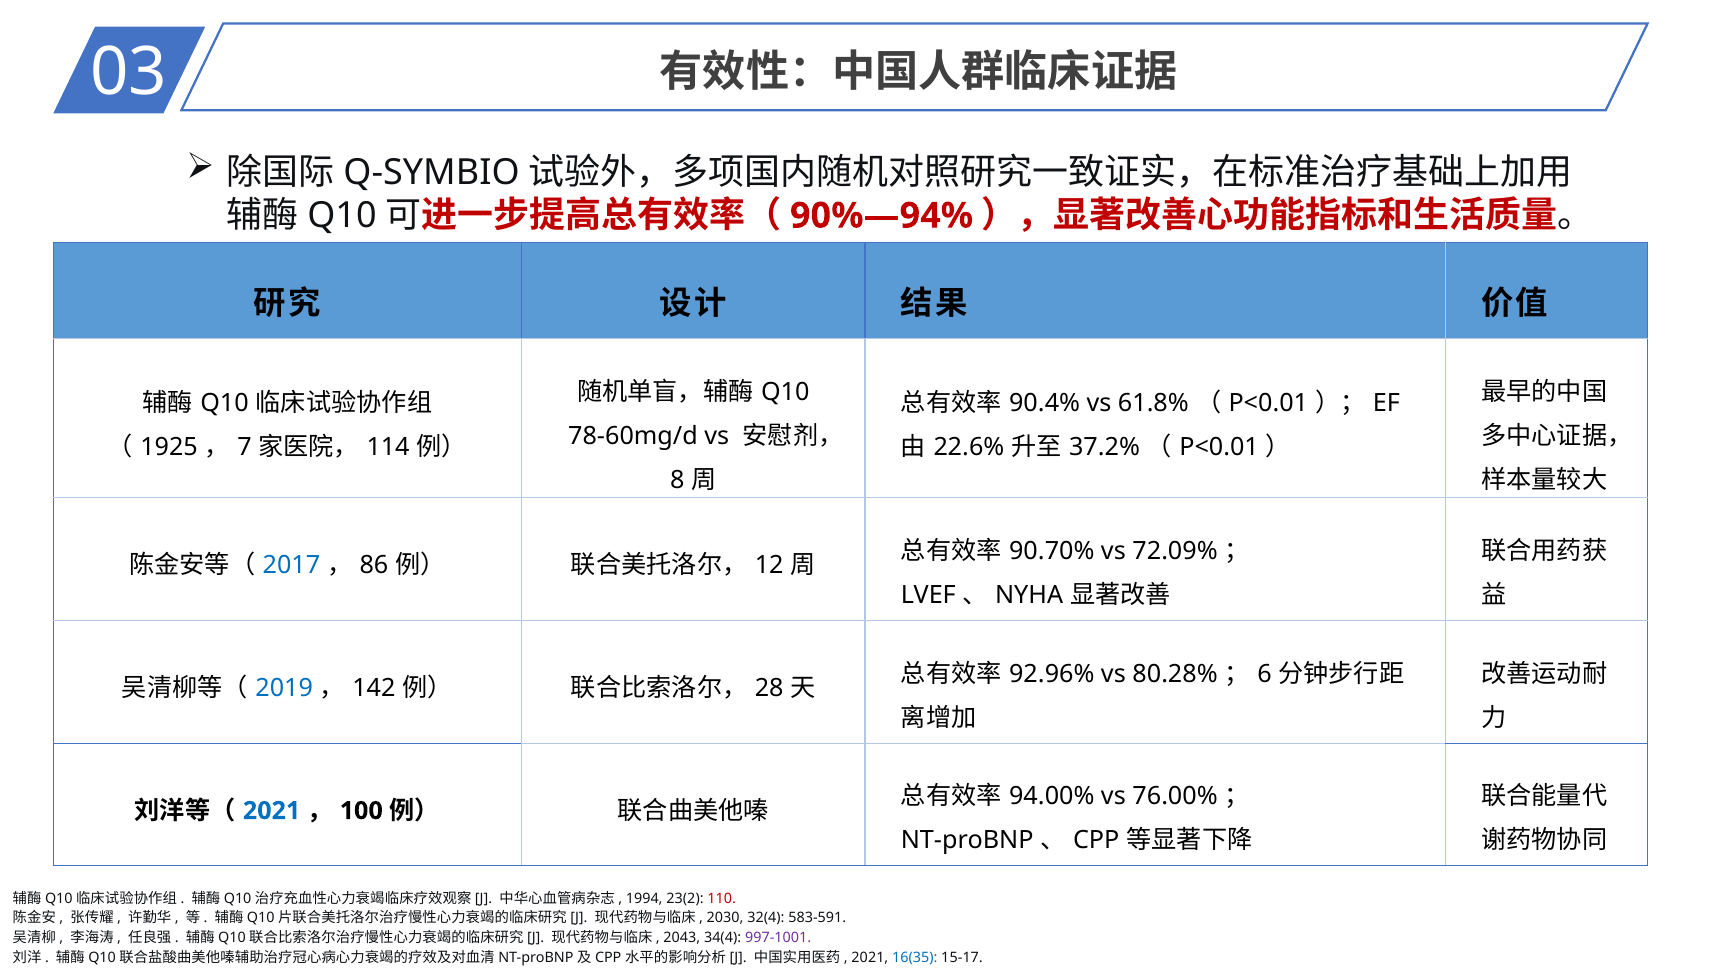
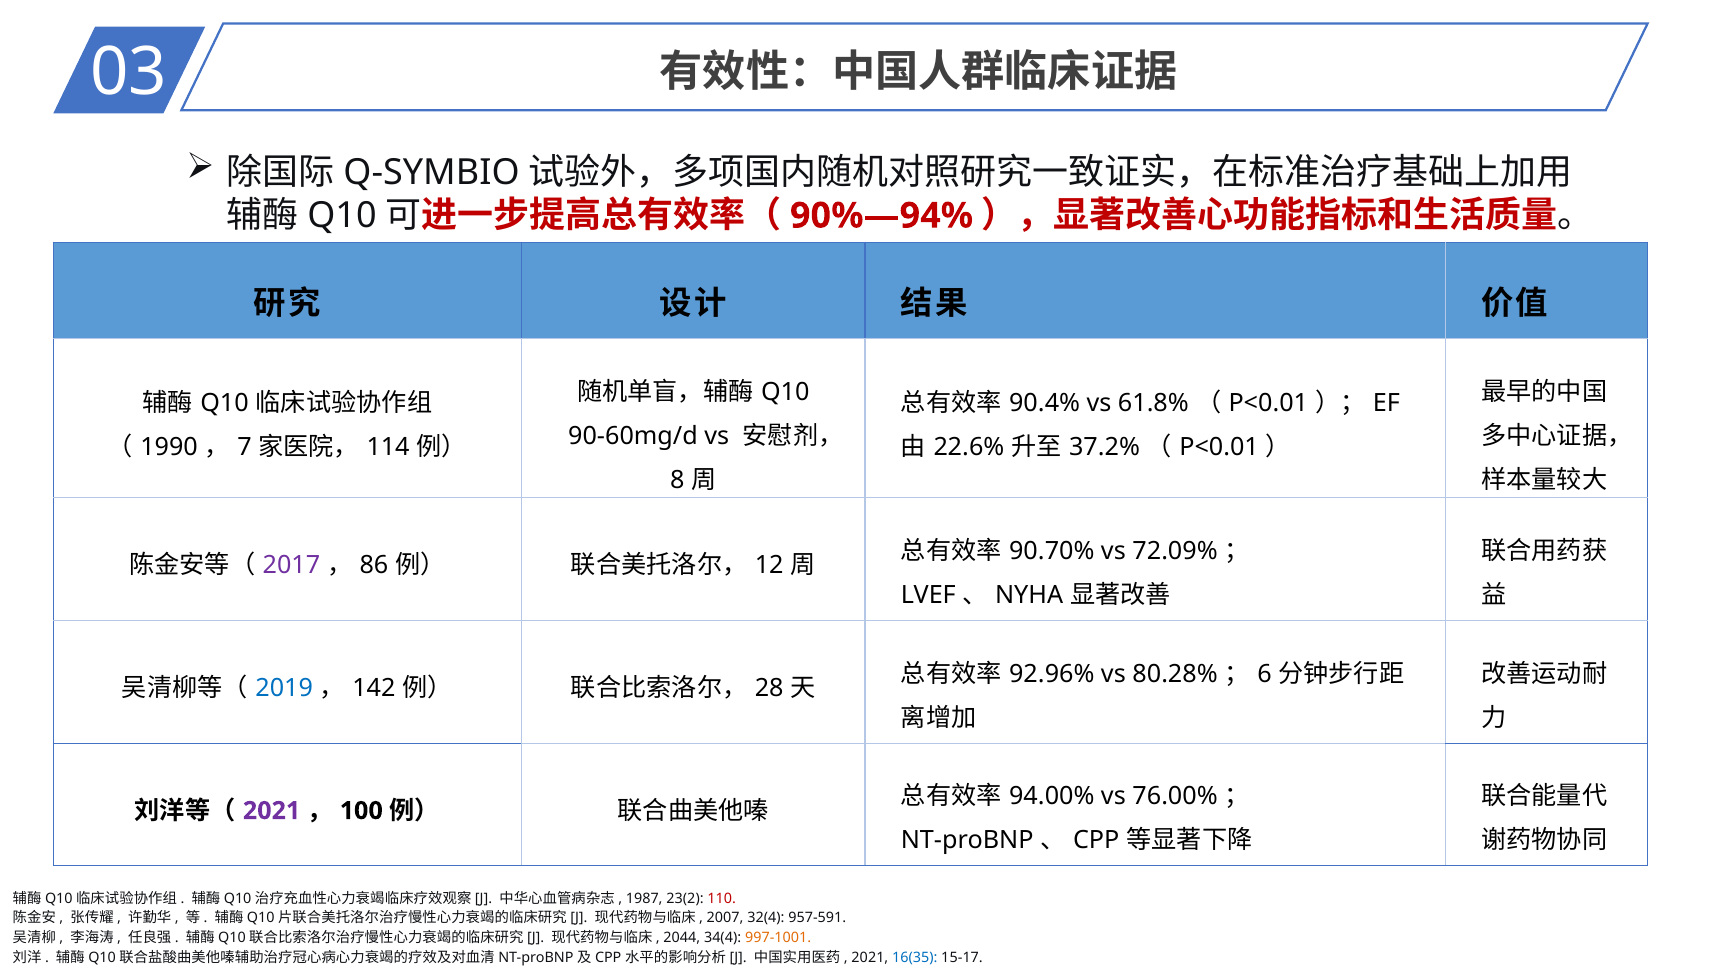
78‑60mg/d: 78‑60mg/d -> 90‑60mg/d (633, 436)
1925: 1925 -> 1990 (169, 447)
2017 colour: blue -> purple (291, 566)
2021 colour: blue -> purple (272, 811)
1994: 1994 -> 1987 (644, 899)
2030: 2030 -> 2007 (725, 918)
583-591: 583-591 -> 957-591 (817, 918)
2043: 2043 -> 2044 (682, 938)
997-1001 colour: purple -> orange (778, 938)
